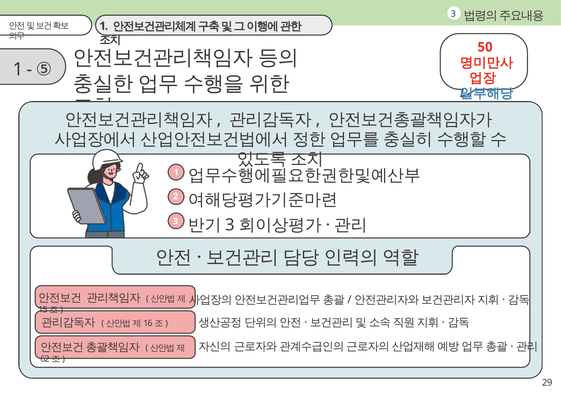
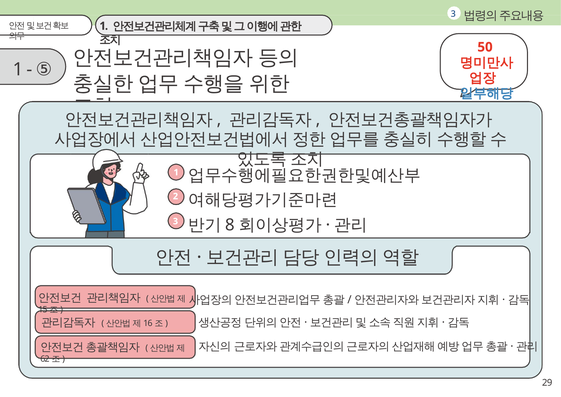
3: 3 -> 8 (230, 225)
